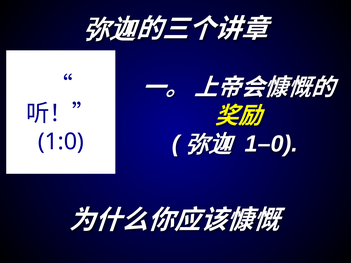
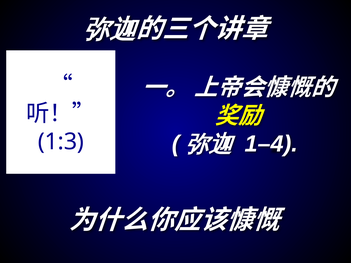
1–0: 1–0 -> 1–4 (271, 144)
1:0: 1:0 -> 1:3 (61, 142)
